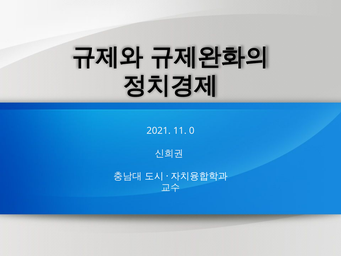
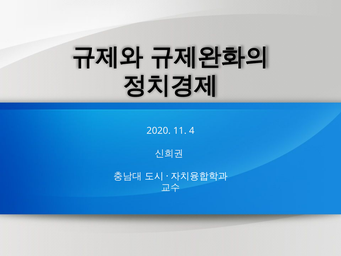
2021: 2021 -> 2020 (159, 131)
0: 0 -> 4 (192, 131)
